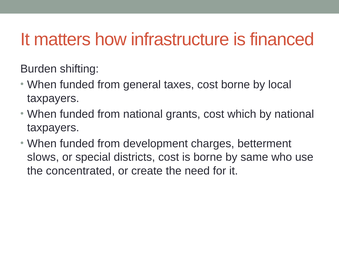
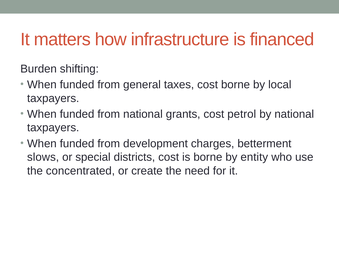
which: which -> petrol (242, 114)
same: same -> entity (254, 157)
